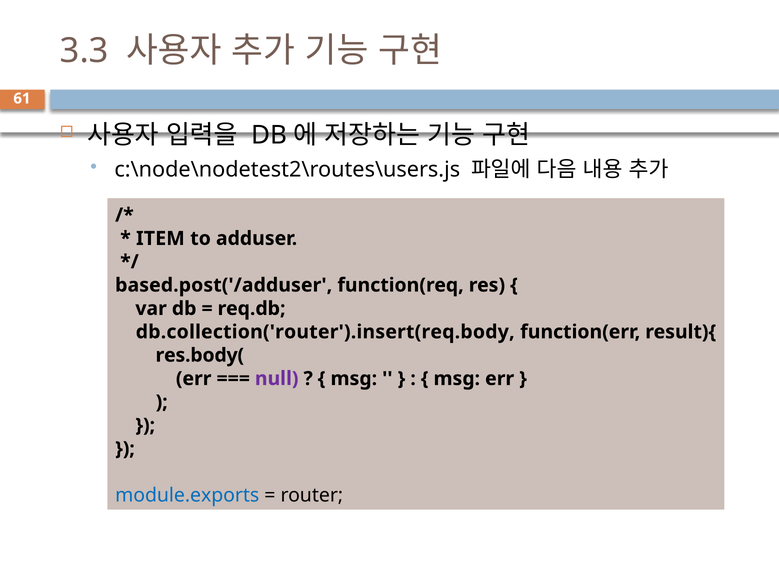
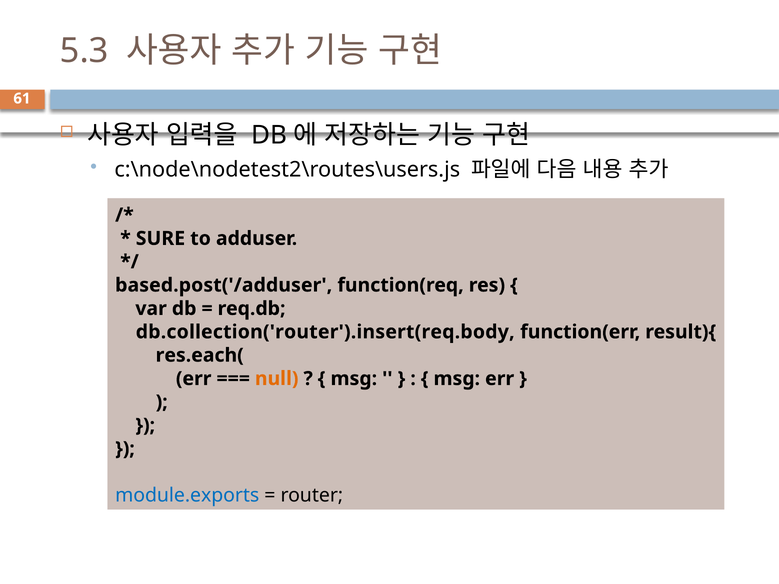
3.3: 3.3 -> 5.3 (84, 51)
ITEM: ITEM -> SURE (160, 239)
res.body(: res.body( -> res.each( (200, 355)
null colour: purple -> orange (277, 379)
